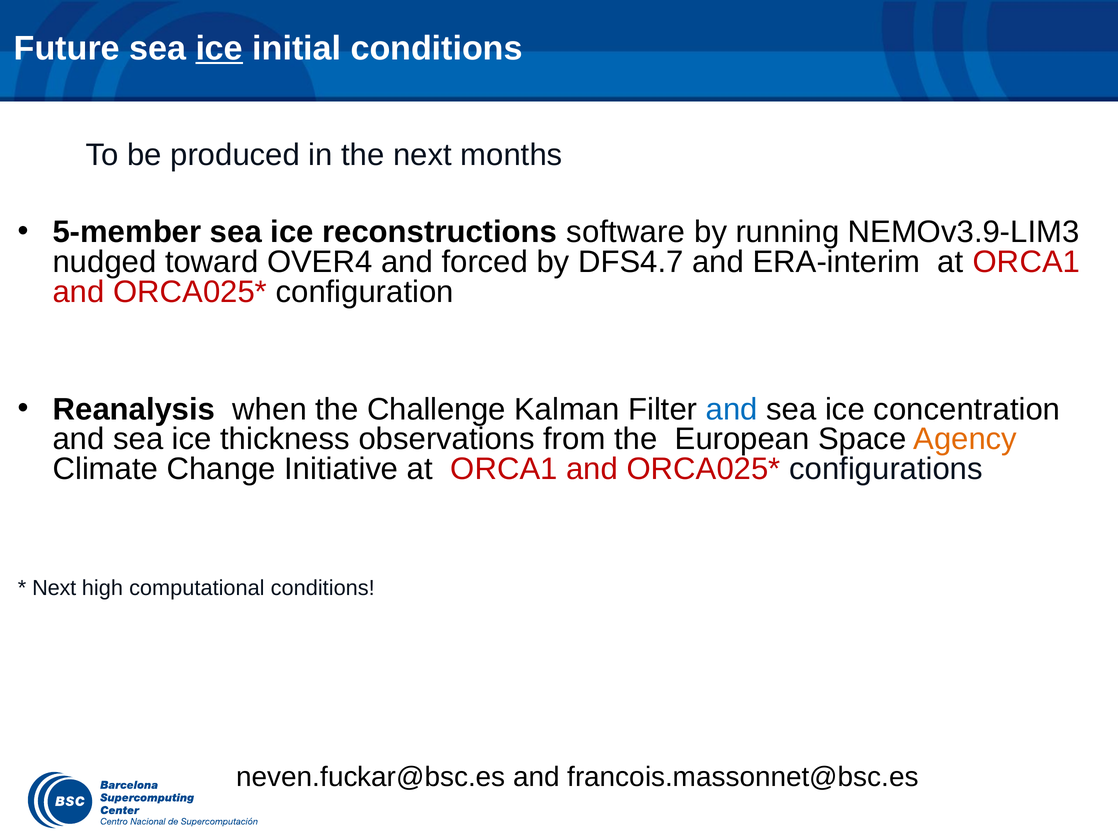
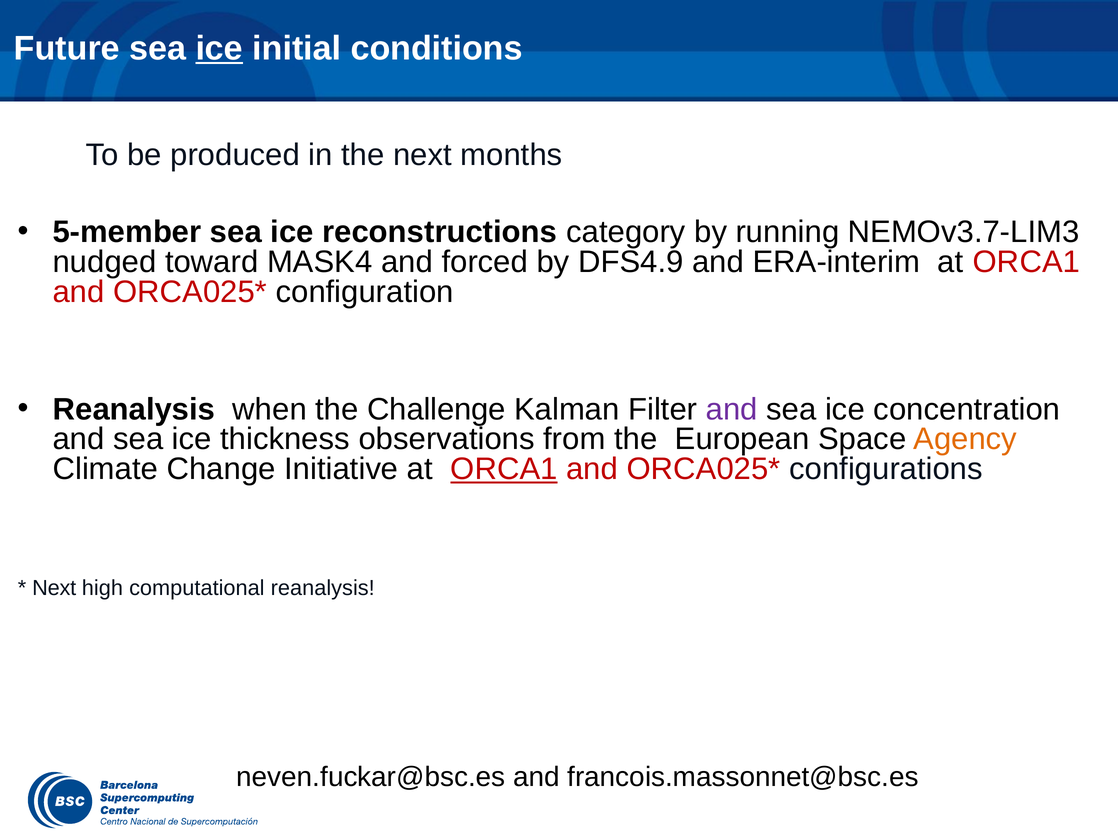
software: software -> category (626, 232)
NEMOv3.9-LIM3: NEMOv3.9-LIM3 -> NEMOv3.7-LIM3 (964, 232)
OVER4: OVER4 -> MASK4 (320, 262)
DFS4.7: DFS4.7 -> DFS4.9 (631, 262)
and colour: blue -> purple (732, 409)
ORCA1 underline: none -> present (504, 469)
computational conditions: conditions -> reanalysis (323, 588)
